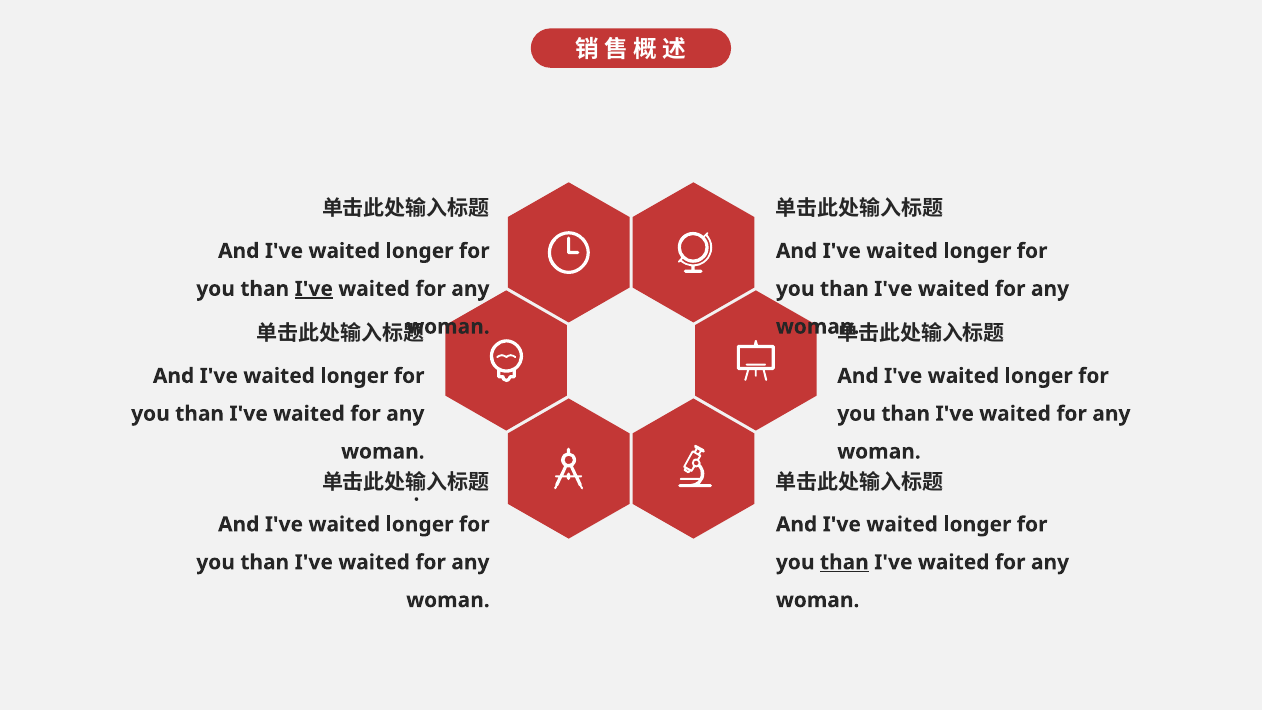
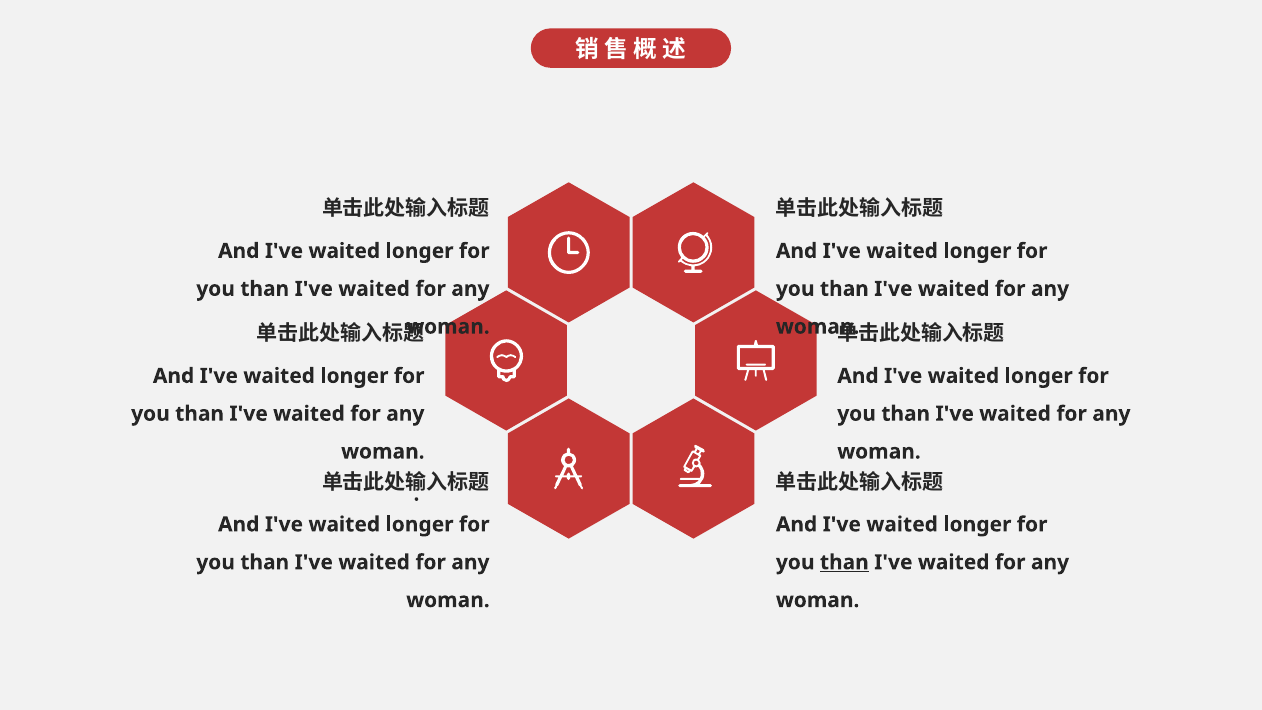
I've underline: present -> none (314, 289)
